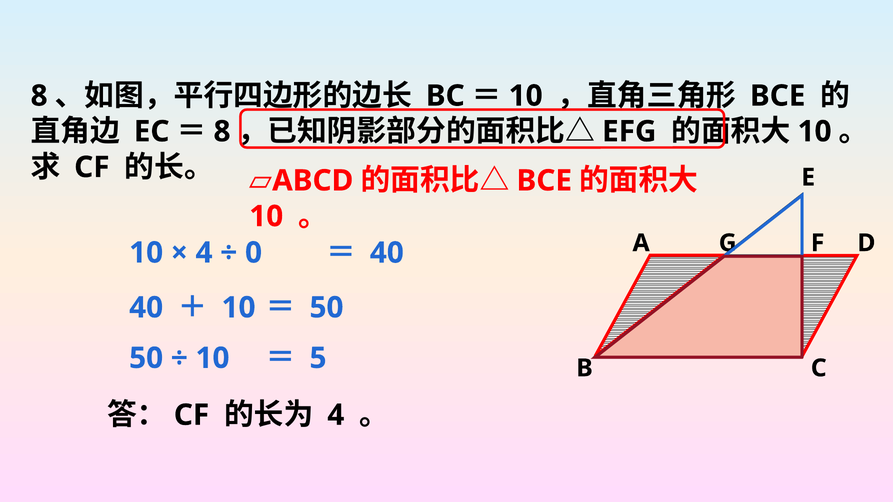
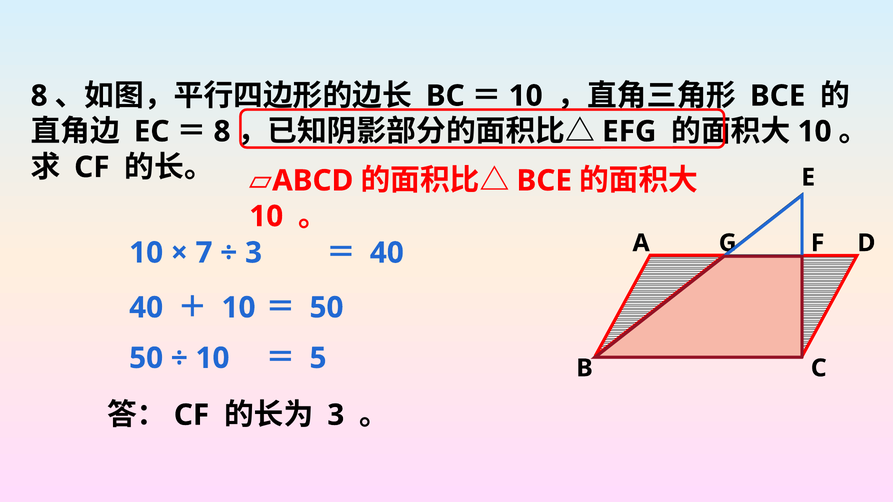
4: 4 -> 7 (204, 253)
0: 0 -> 3 (254, 253)
4: 4 -> 3 (336, 415)
